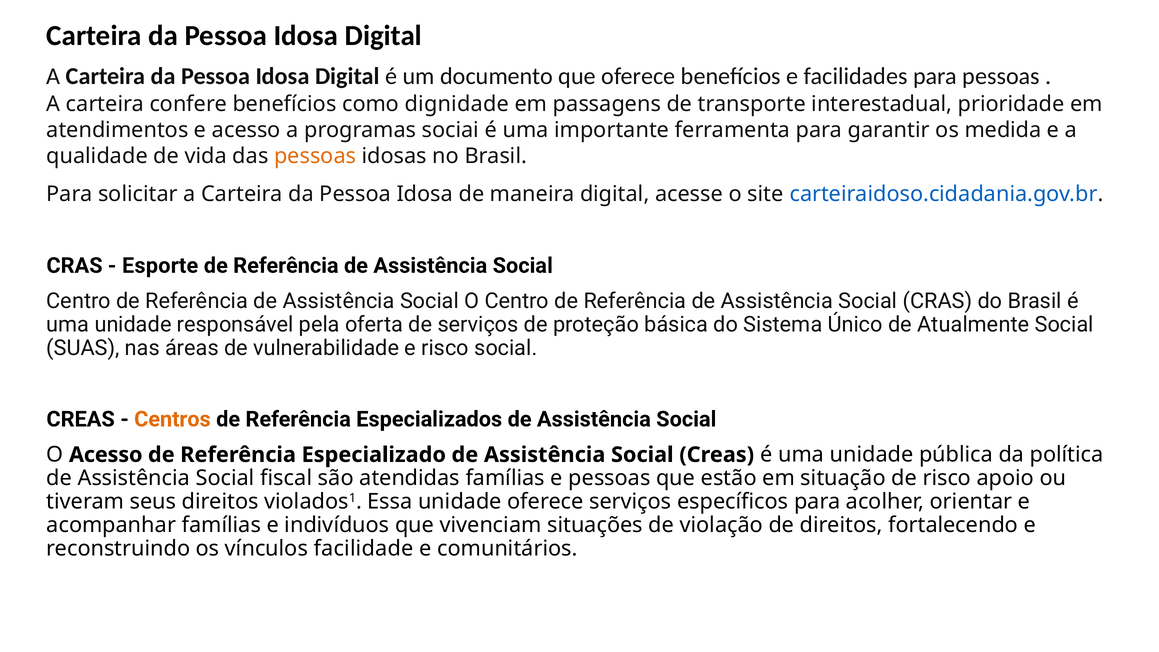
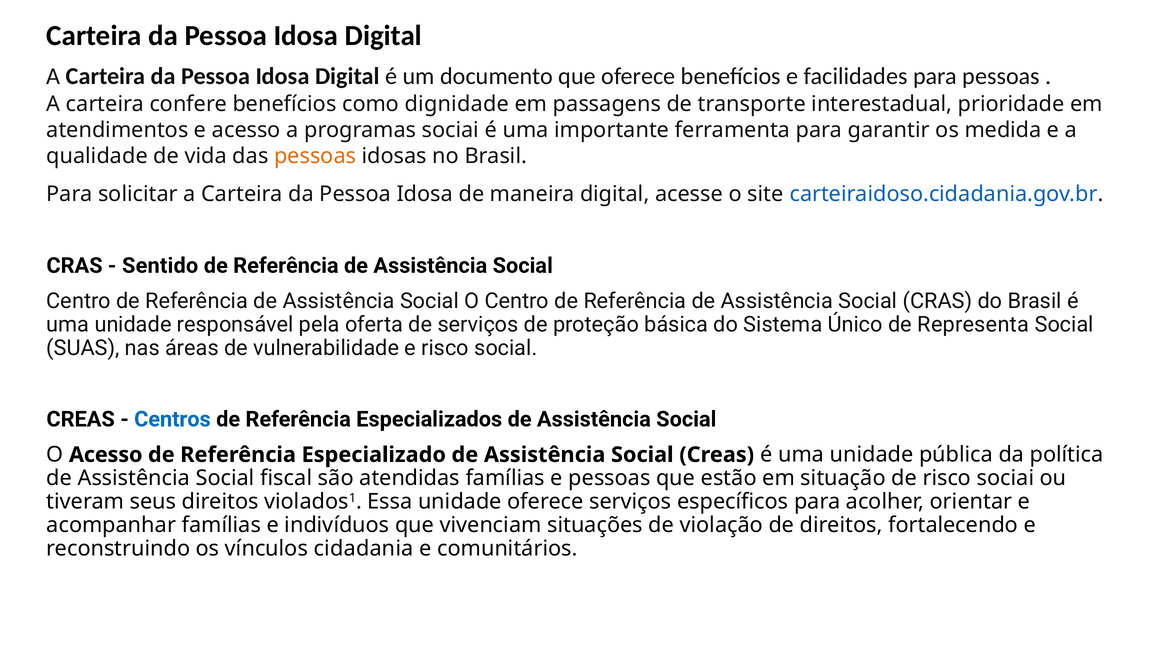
Esporte: Esporte -> Sentido (160, 266)
Atualmente: Atualmente -> Representa (973, 325)
Centros colour: orange -> blue (172, 419)
risco apoio: apoio -> sociai (1005, 478)
facilidade: facilidade -> cidadania (364, 549)
